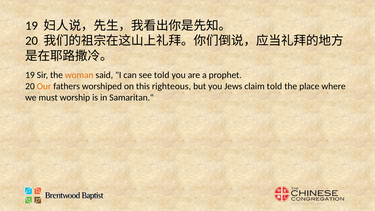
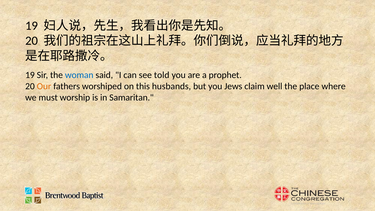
woman colour: orange -> blue (79, 75)
righteous: righteous -> husbands (171, 86)
claim told: told -> well (274, 86)
